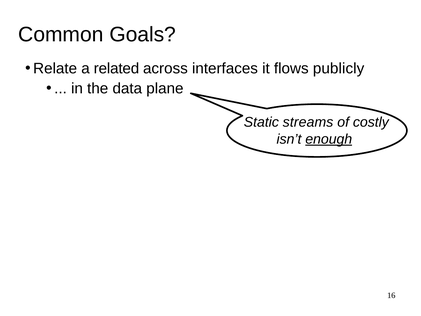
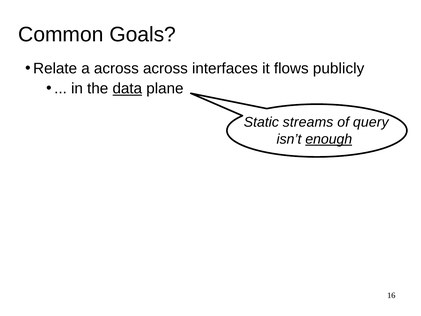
a related: related -> across (116, 68)
data underline: none -> present (127, 88)
costly: costly -> query (371, 122)
